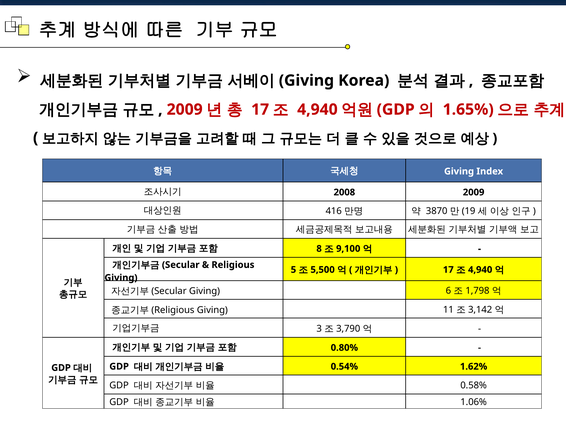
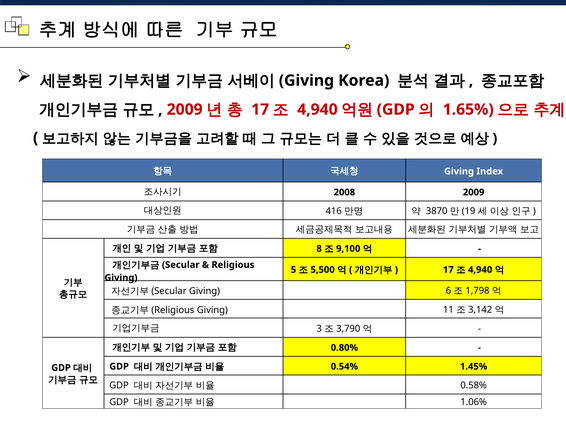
1.62%: 1.62% -> 1.45% (474, 366)
